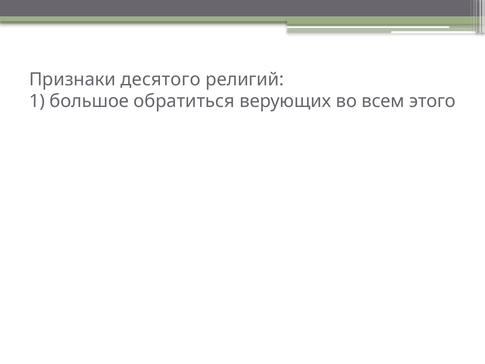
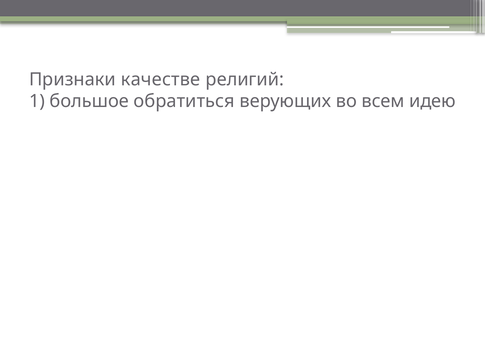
десятого: десятого -> качестве (161, 79)
этого: этого -> идею (432, 101)
